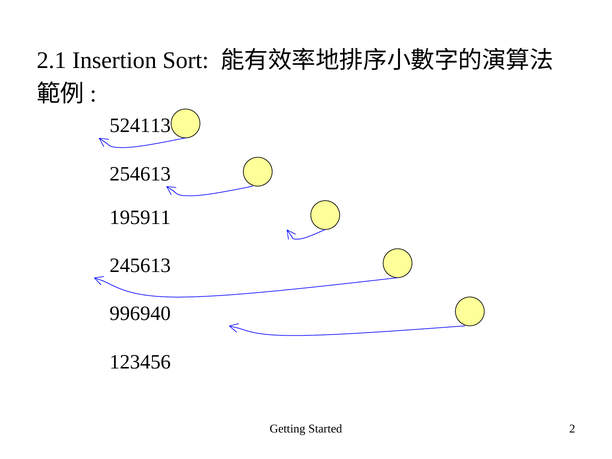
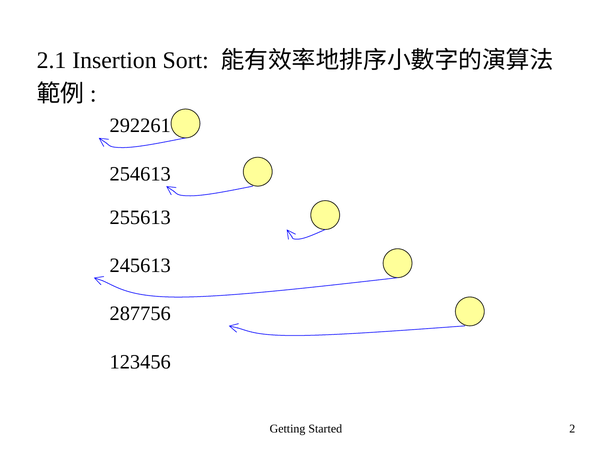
524113: 524113 -> 292261 (140, 126)
195911: 195911 -> 255613 (140, 217)
996940: 996940 -> 287756 (140, 314)
